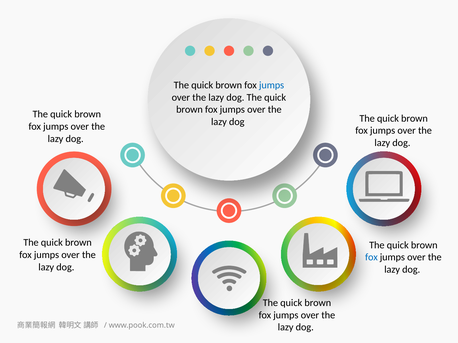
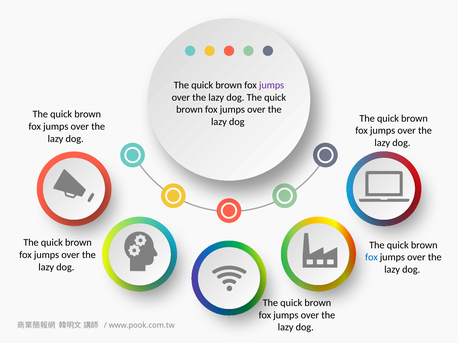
jumps colour: blue -> purple (272, 85)
